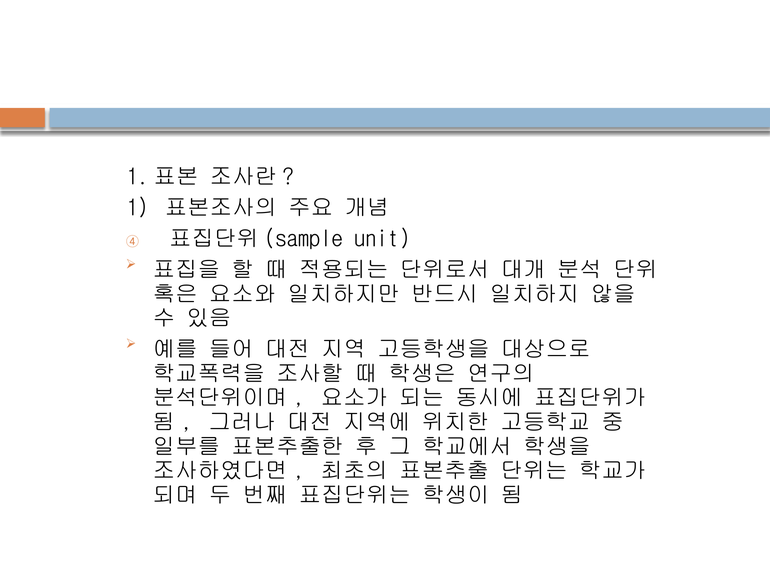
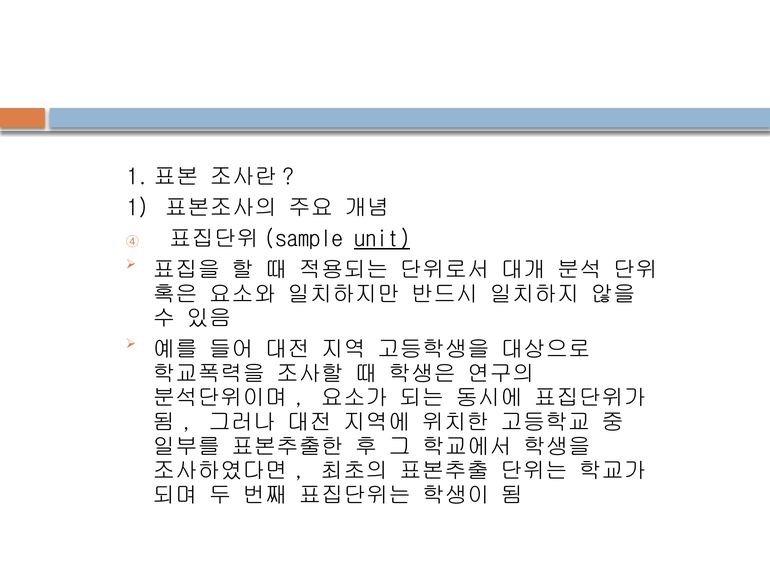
unit underline: none -> present (382, 239)
